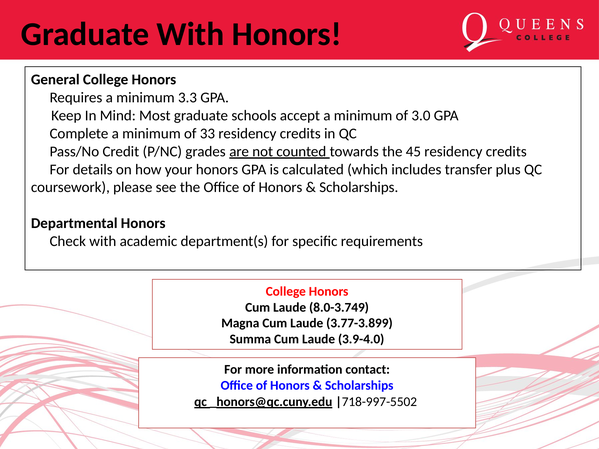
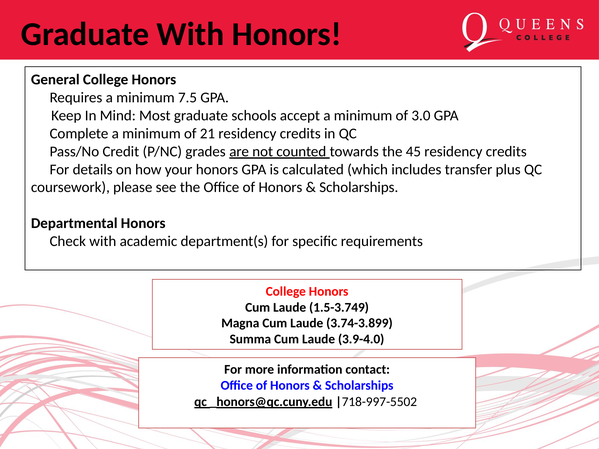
3.3: 3.3 -> 7.5 (187, 98)
33: 33 -> 21 (207, 134)
8.0-3.749: 8.0-3.749 -> 1.5-3.749 (339, 307)
3.77-3.899: 3.77-3.899 -> 3.74-3.899 (359, 323)
